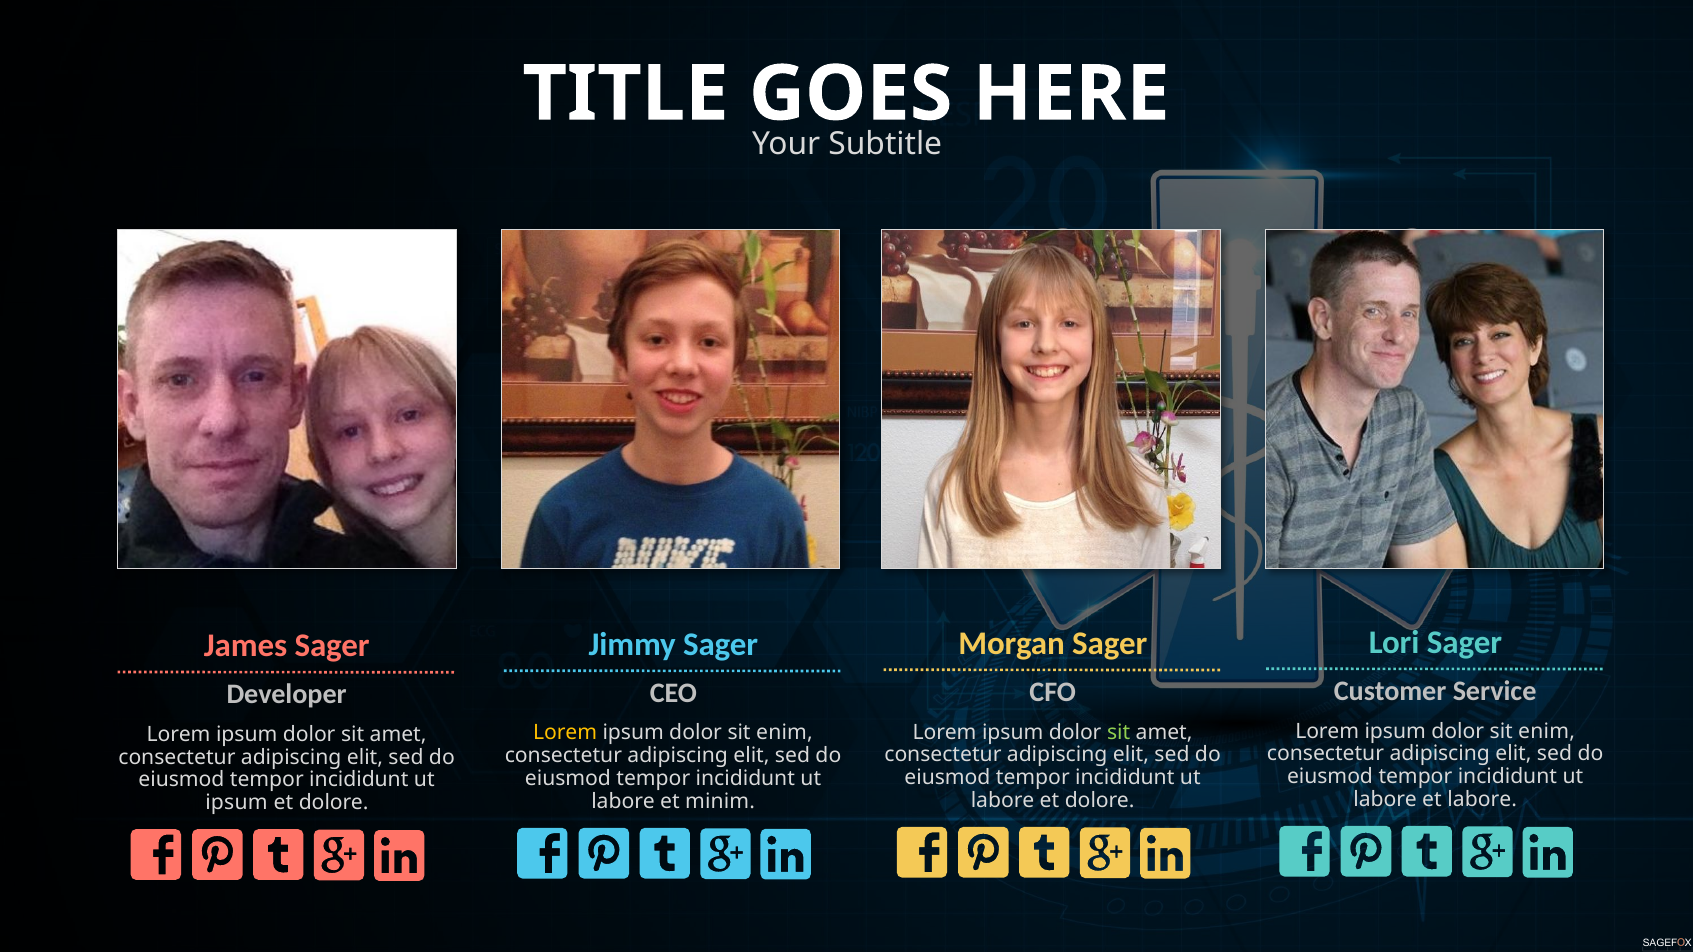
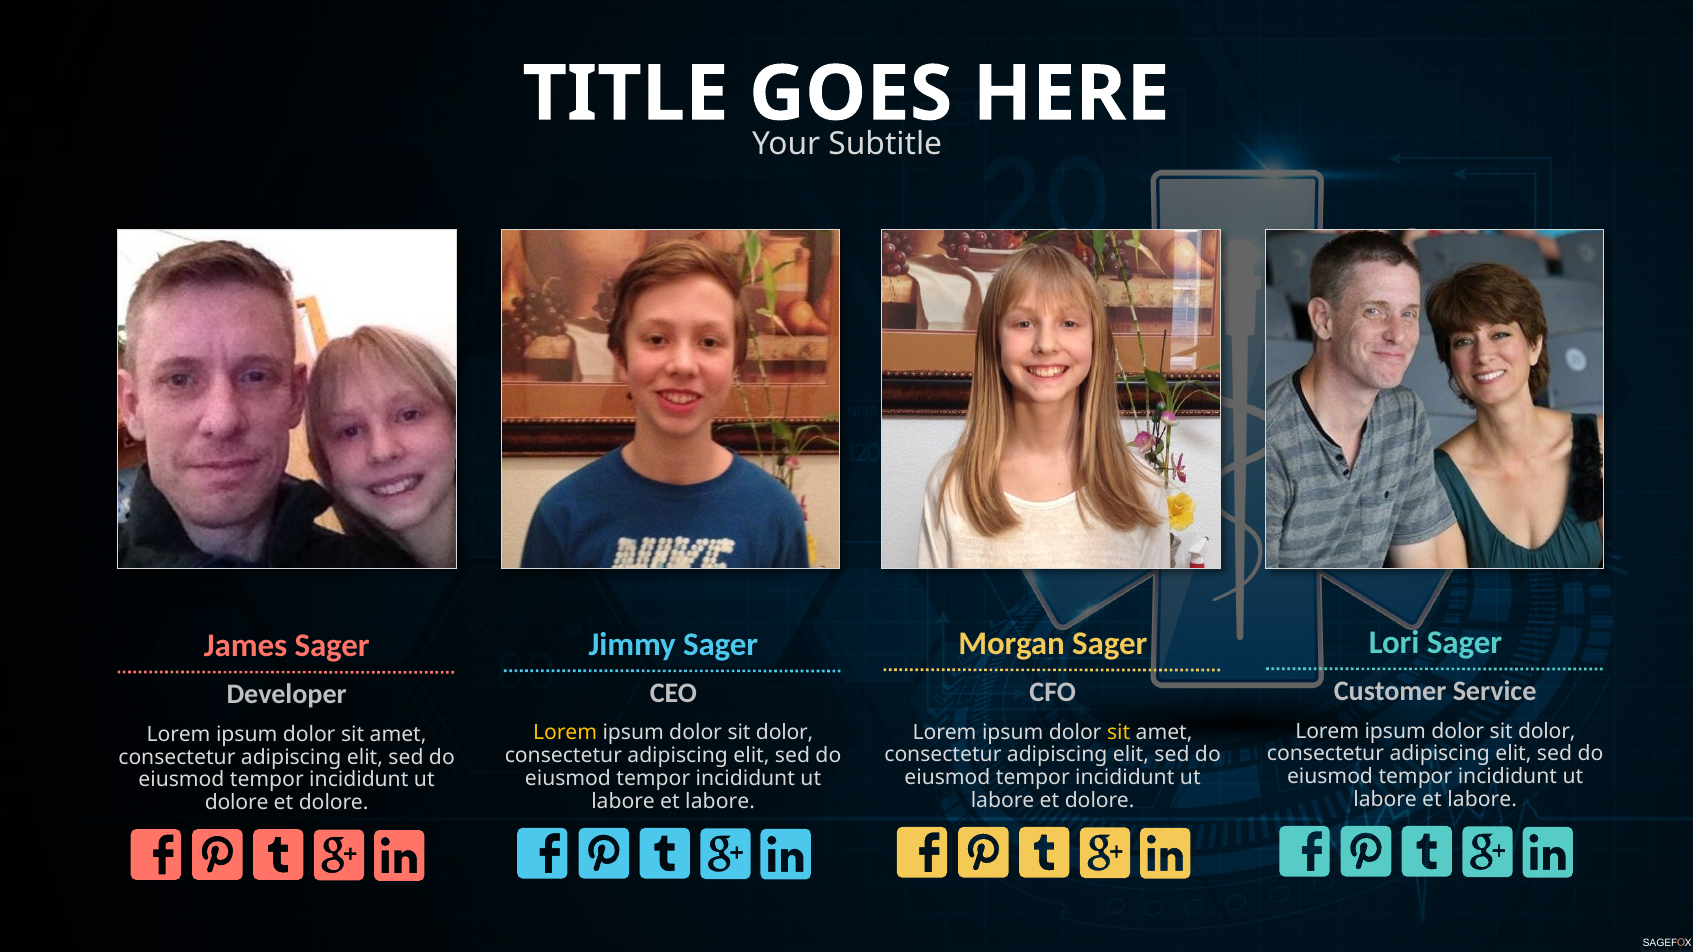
enim: enim -> dolor (1547, 731)
sit colour: light green -> yellow (1119, 732)
enim: enim -> dolor (785, 733)
minim: minim -> labore (720, 802)
ipsum: ipsum -> dolore (237, 803)
